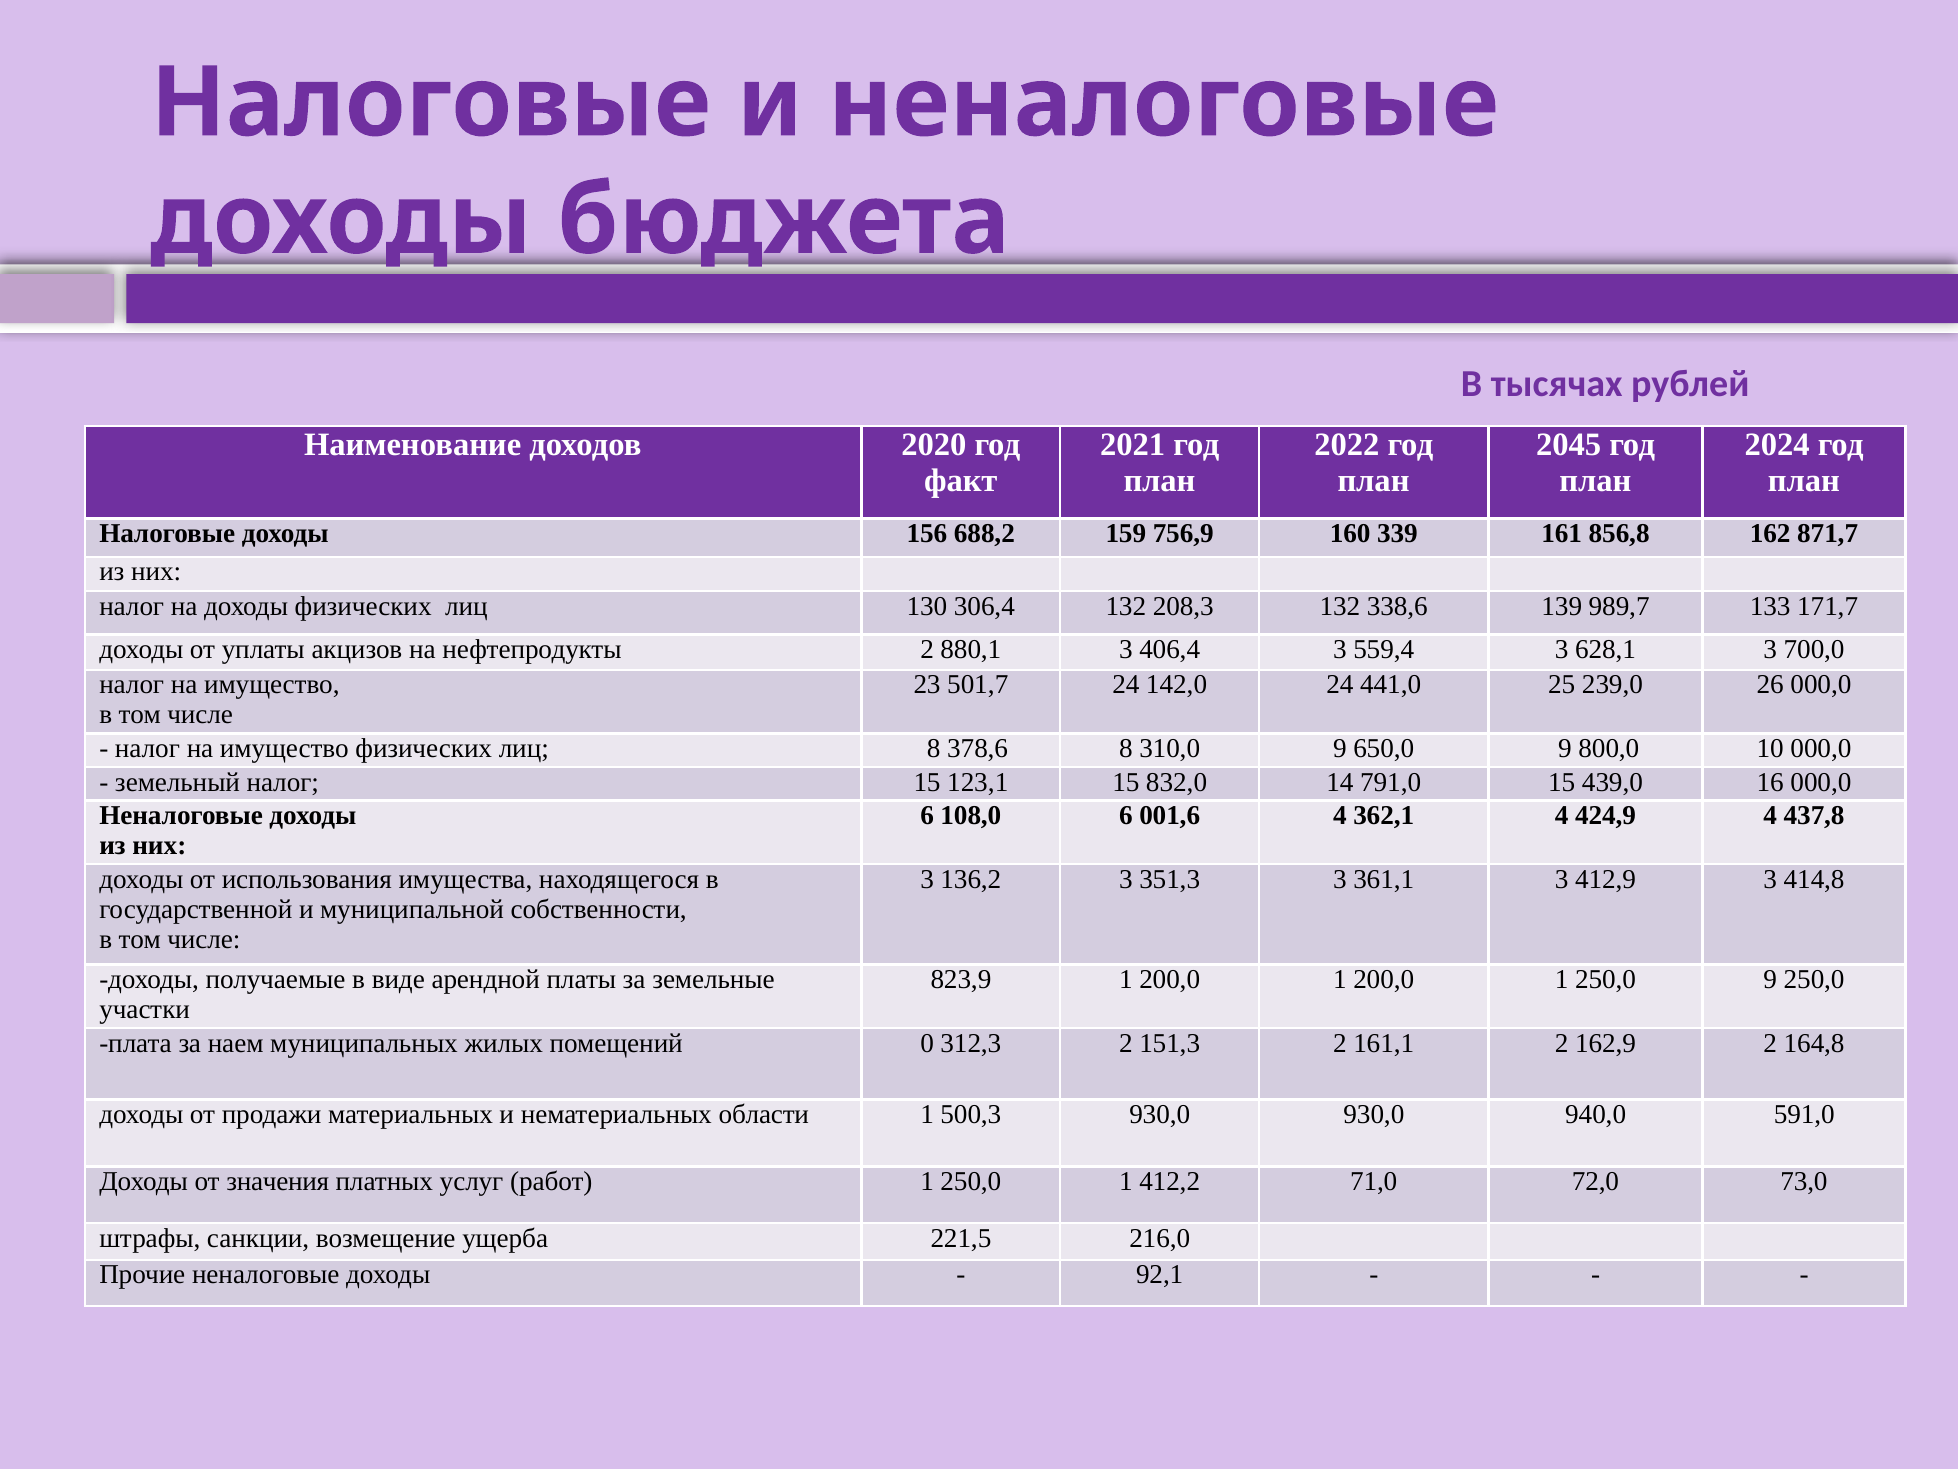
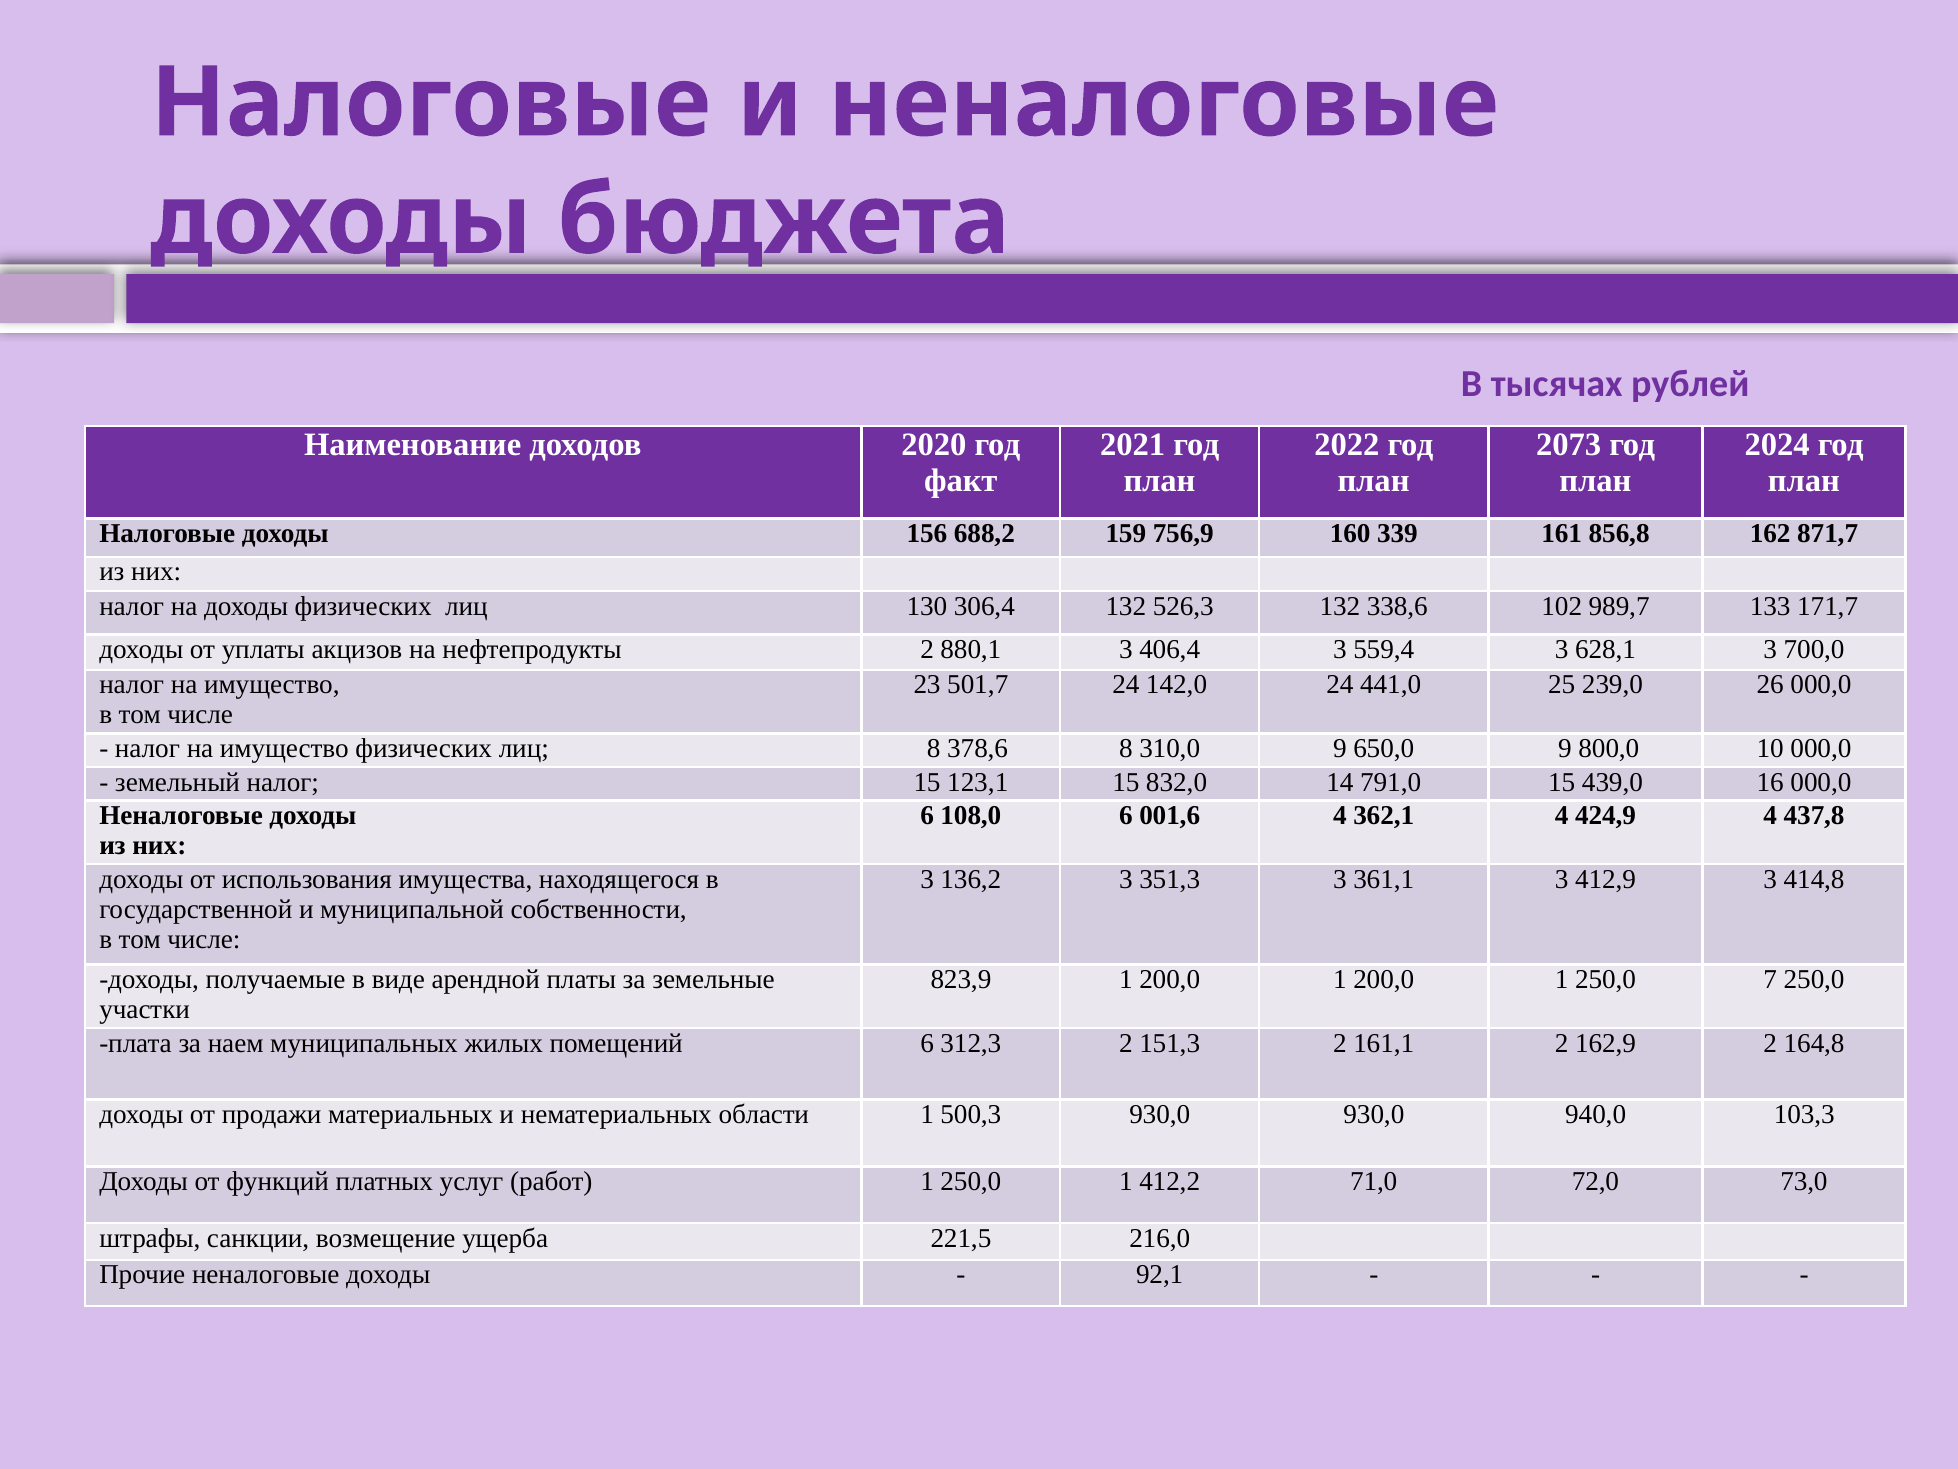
2045: 2045 -> 2073 (1569, 444)
208,3: 208,3 -> 526,3 (1183, 606)
139: 139 -> 102 (1562, 606)
250,0 9: 9 -> 7 (1770, 979)
помещений 0: 0 -> 6 (927, 1043)
591,0: 591,0 -> 103,3 (1804, 1114)
значения: значения -> функций (278, 1181)
